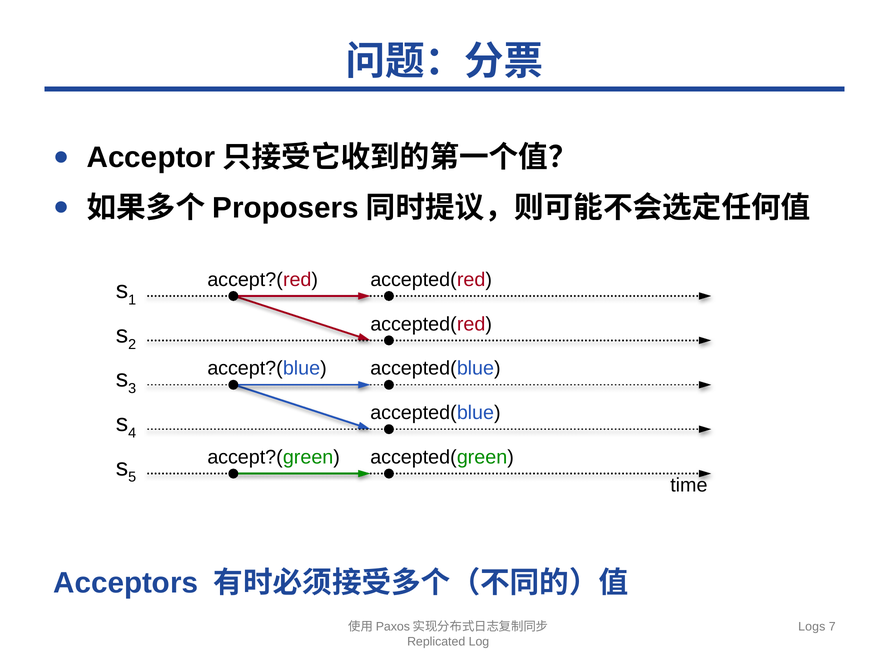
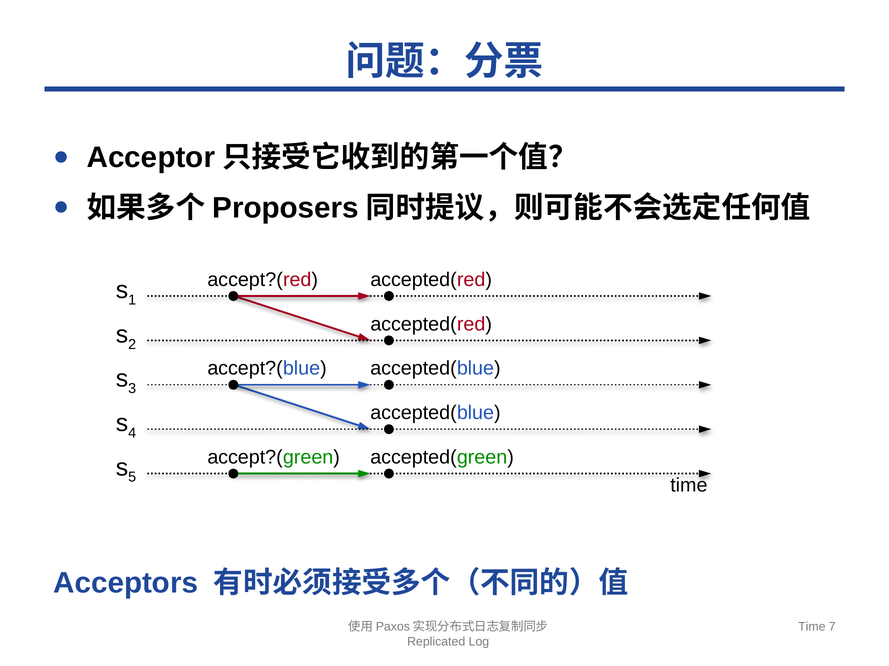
Logs: Logs -> Time (812, 628)
